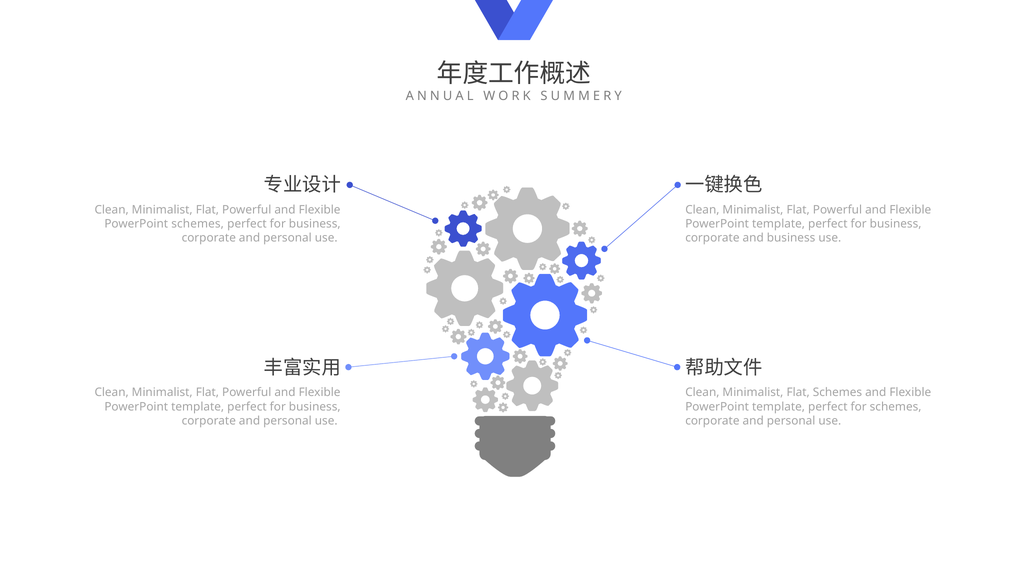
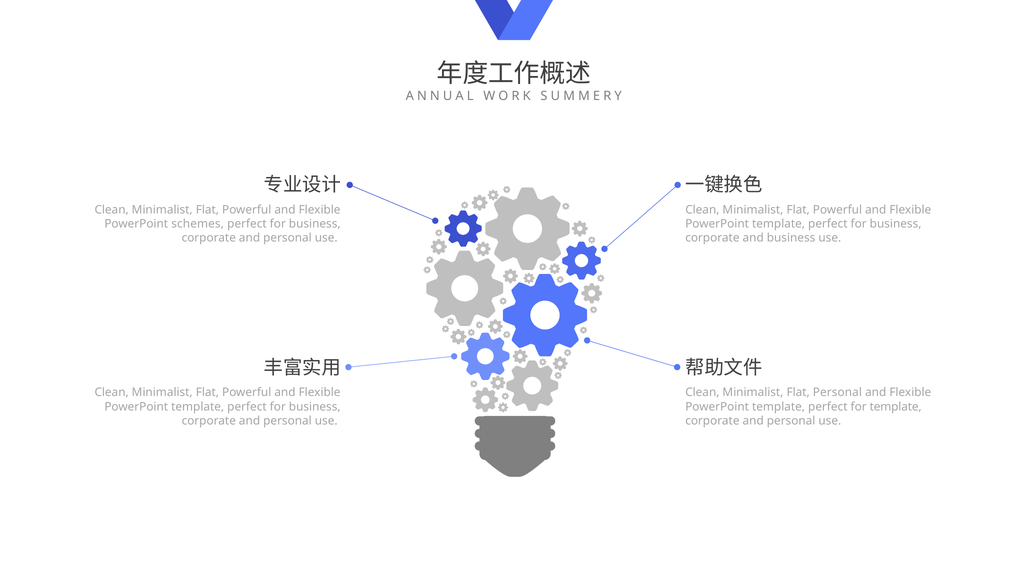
Flat Schemes: Schemes -> Personal (837, 393)
for schemes: schemes -> template (896, 407)
